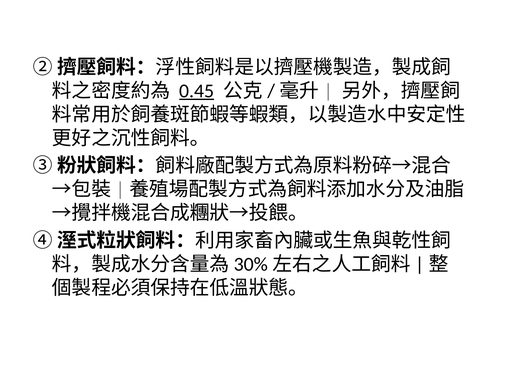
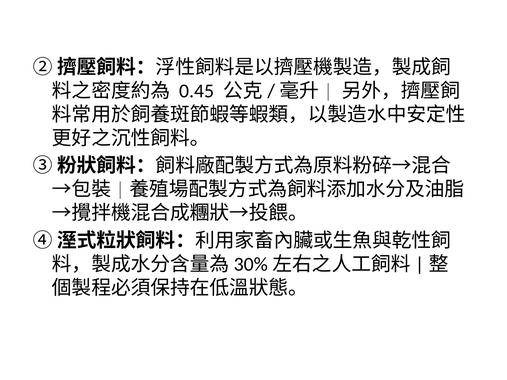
0.45 underline: present -> none (197, 91)
